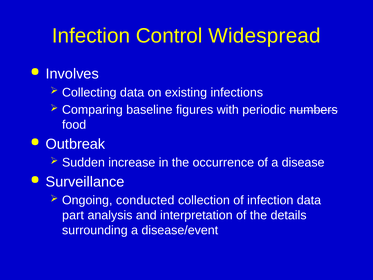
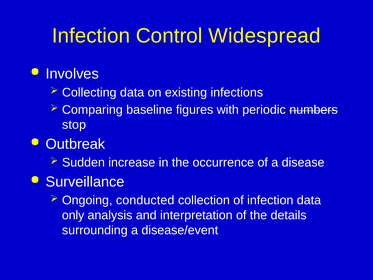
food: food -> stop (74, 125)
part: part -> only (73, 215)
